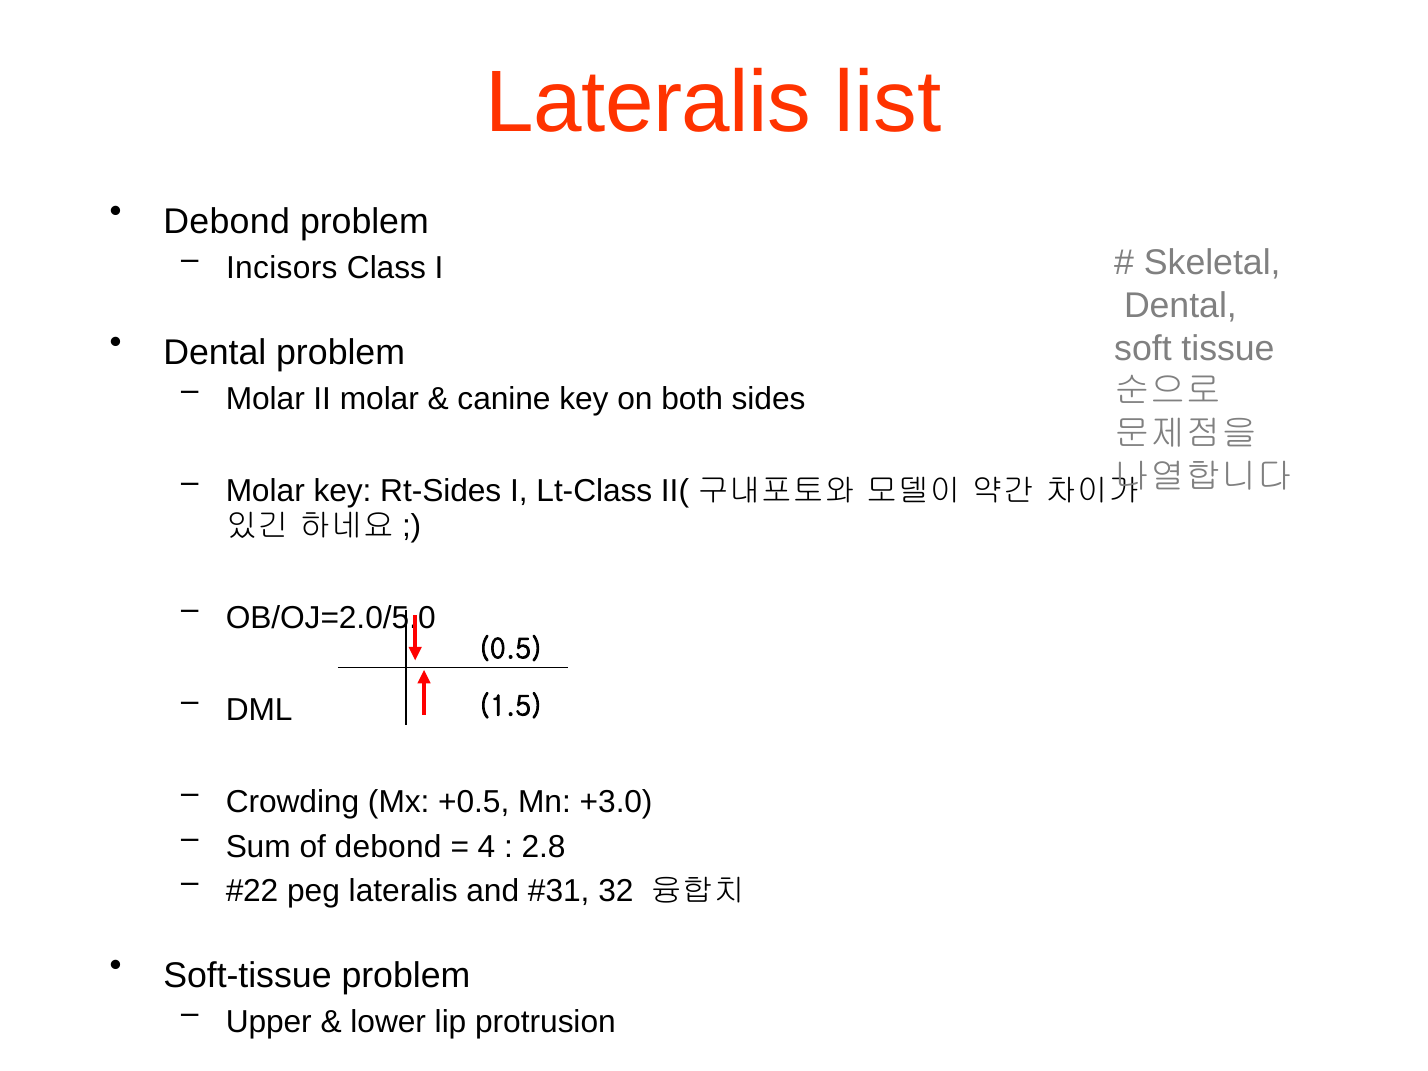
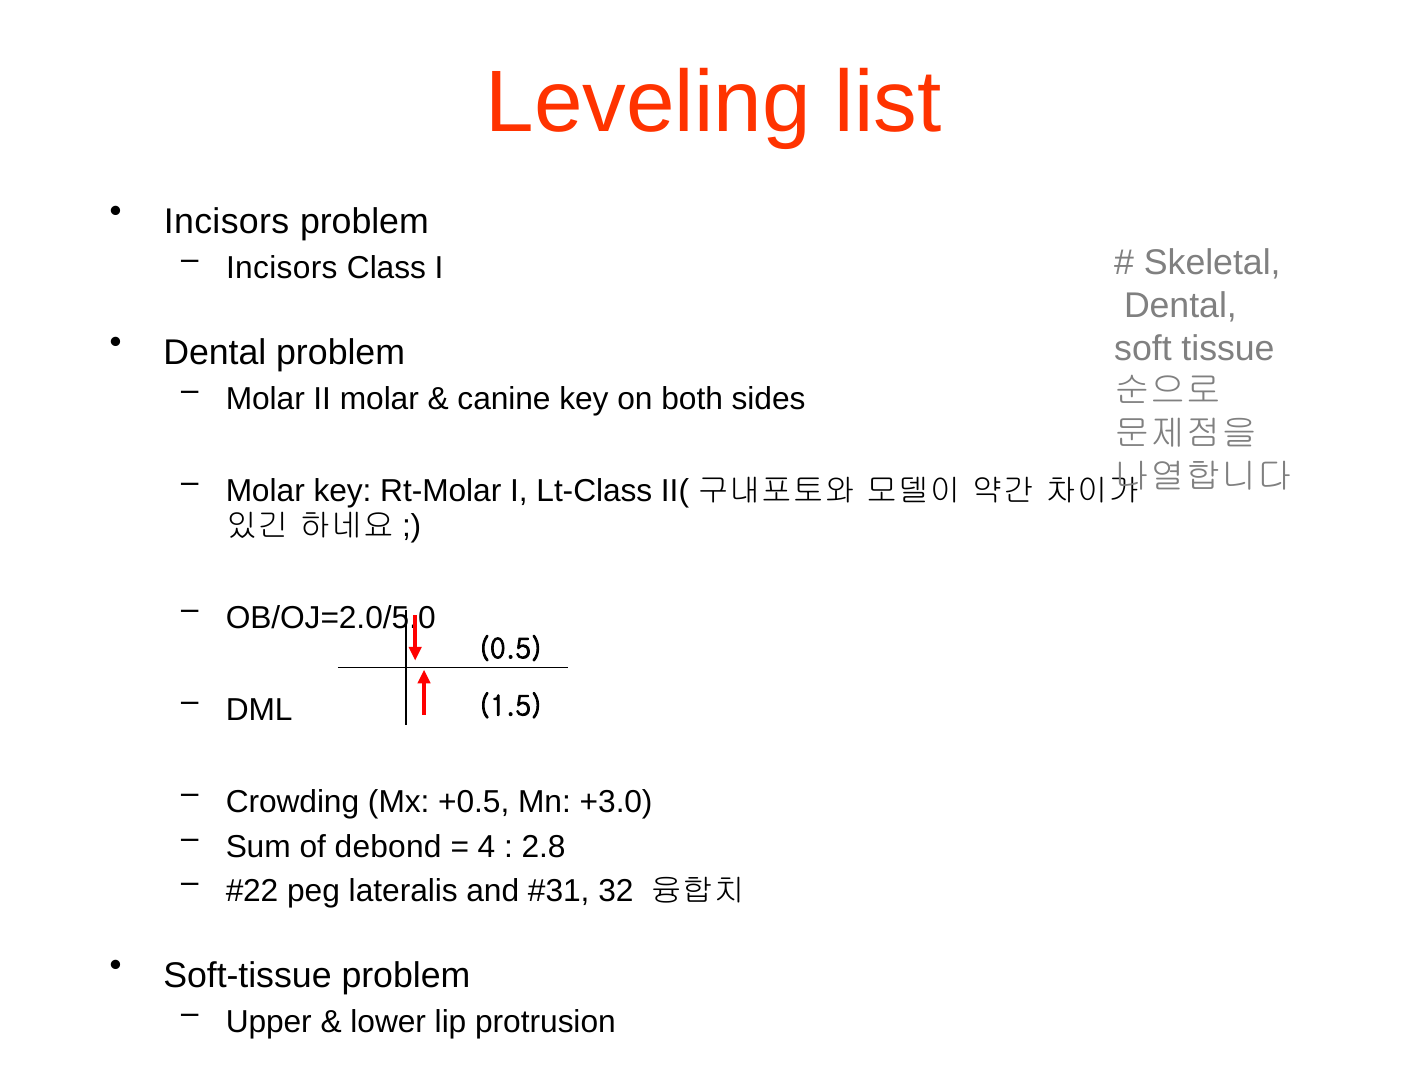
Lateralis: Lateralis -> Leveling (648, 102)
Debond: Debond -> Incisors (227, 222)
Rt-Sides: Rt-Sides -> Rt-Molar (441, 491)
